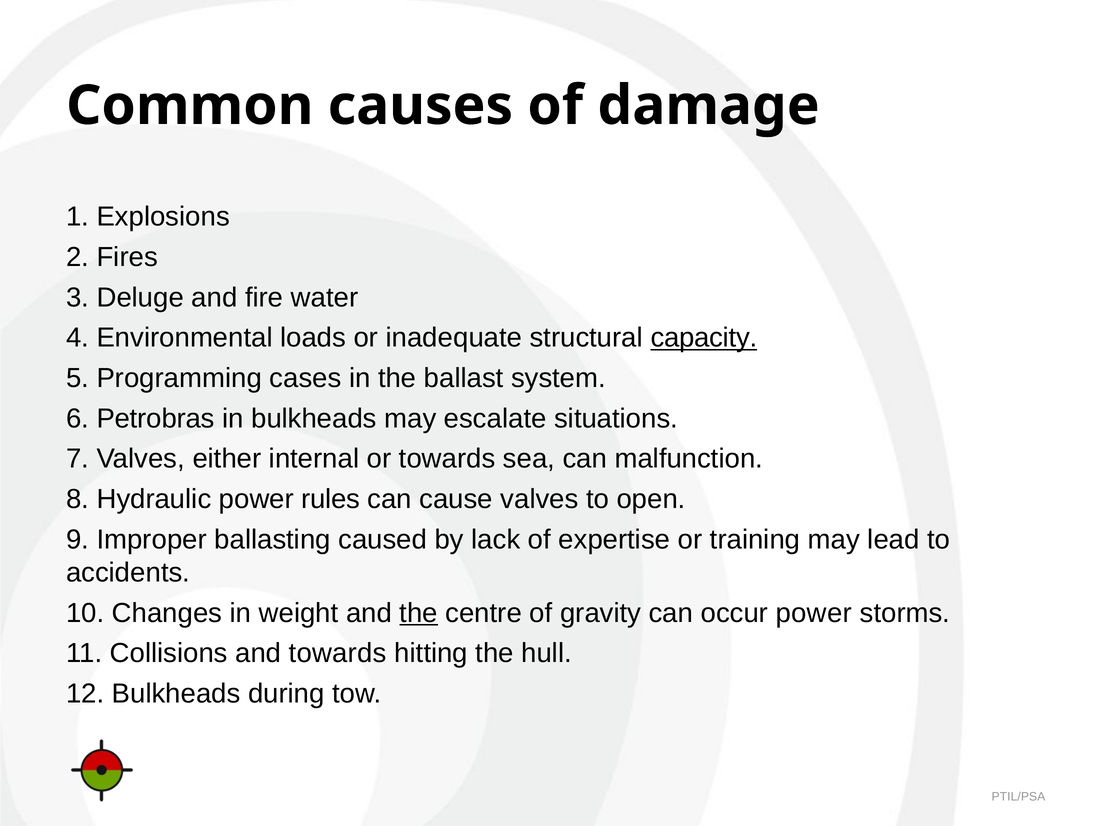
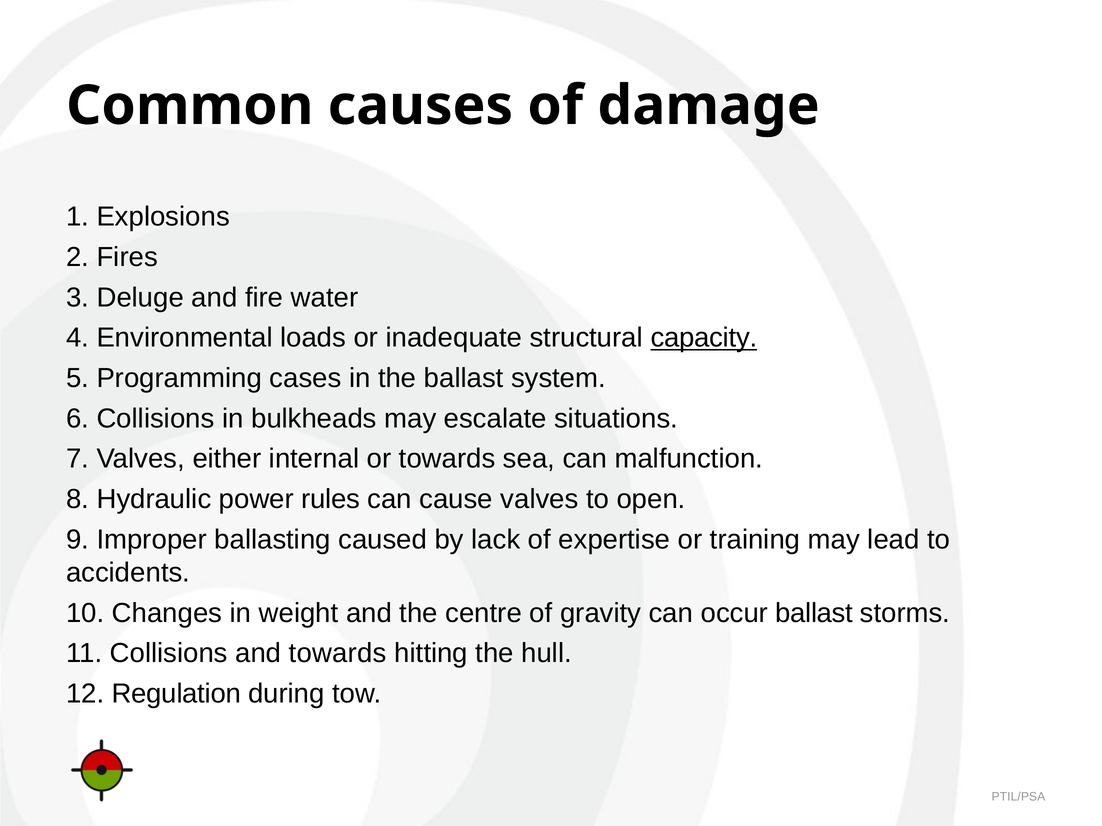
6 Petrobras: Petrobras -> Collisions (156, 419)
the underline: present -> none (419, 613)
occur power: power -> ballast (814, 613)
12 Bulkheads: Bulkheads -> Regulation (176, 694)
